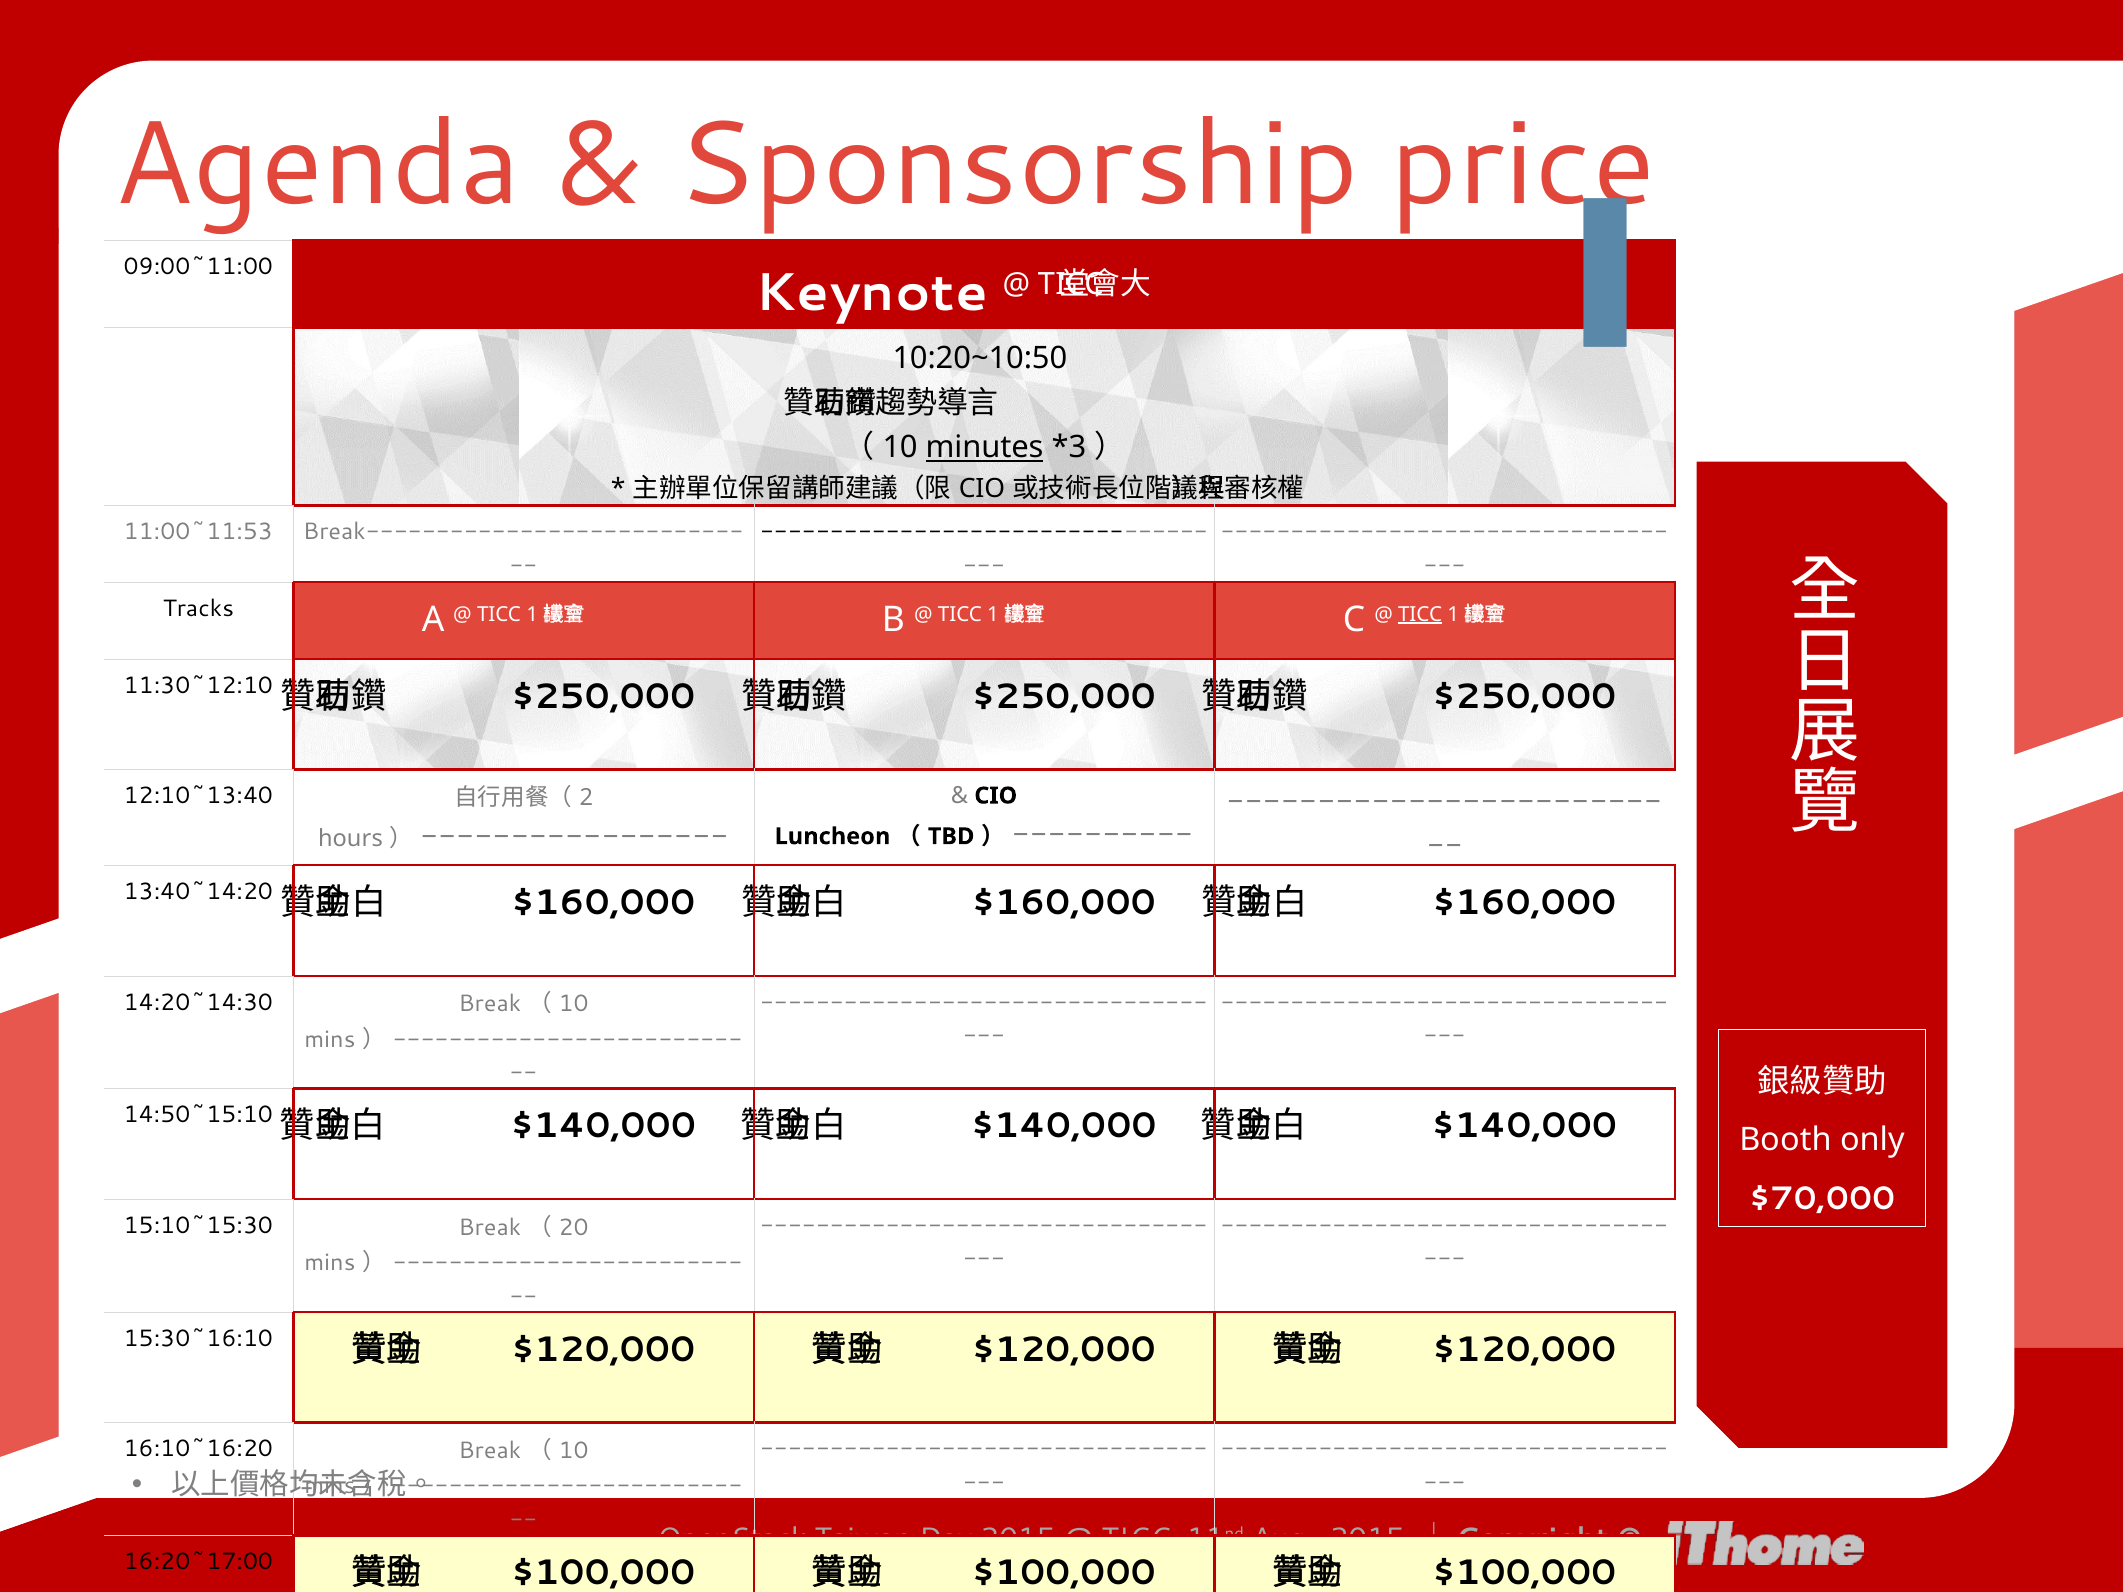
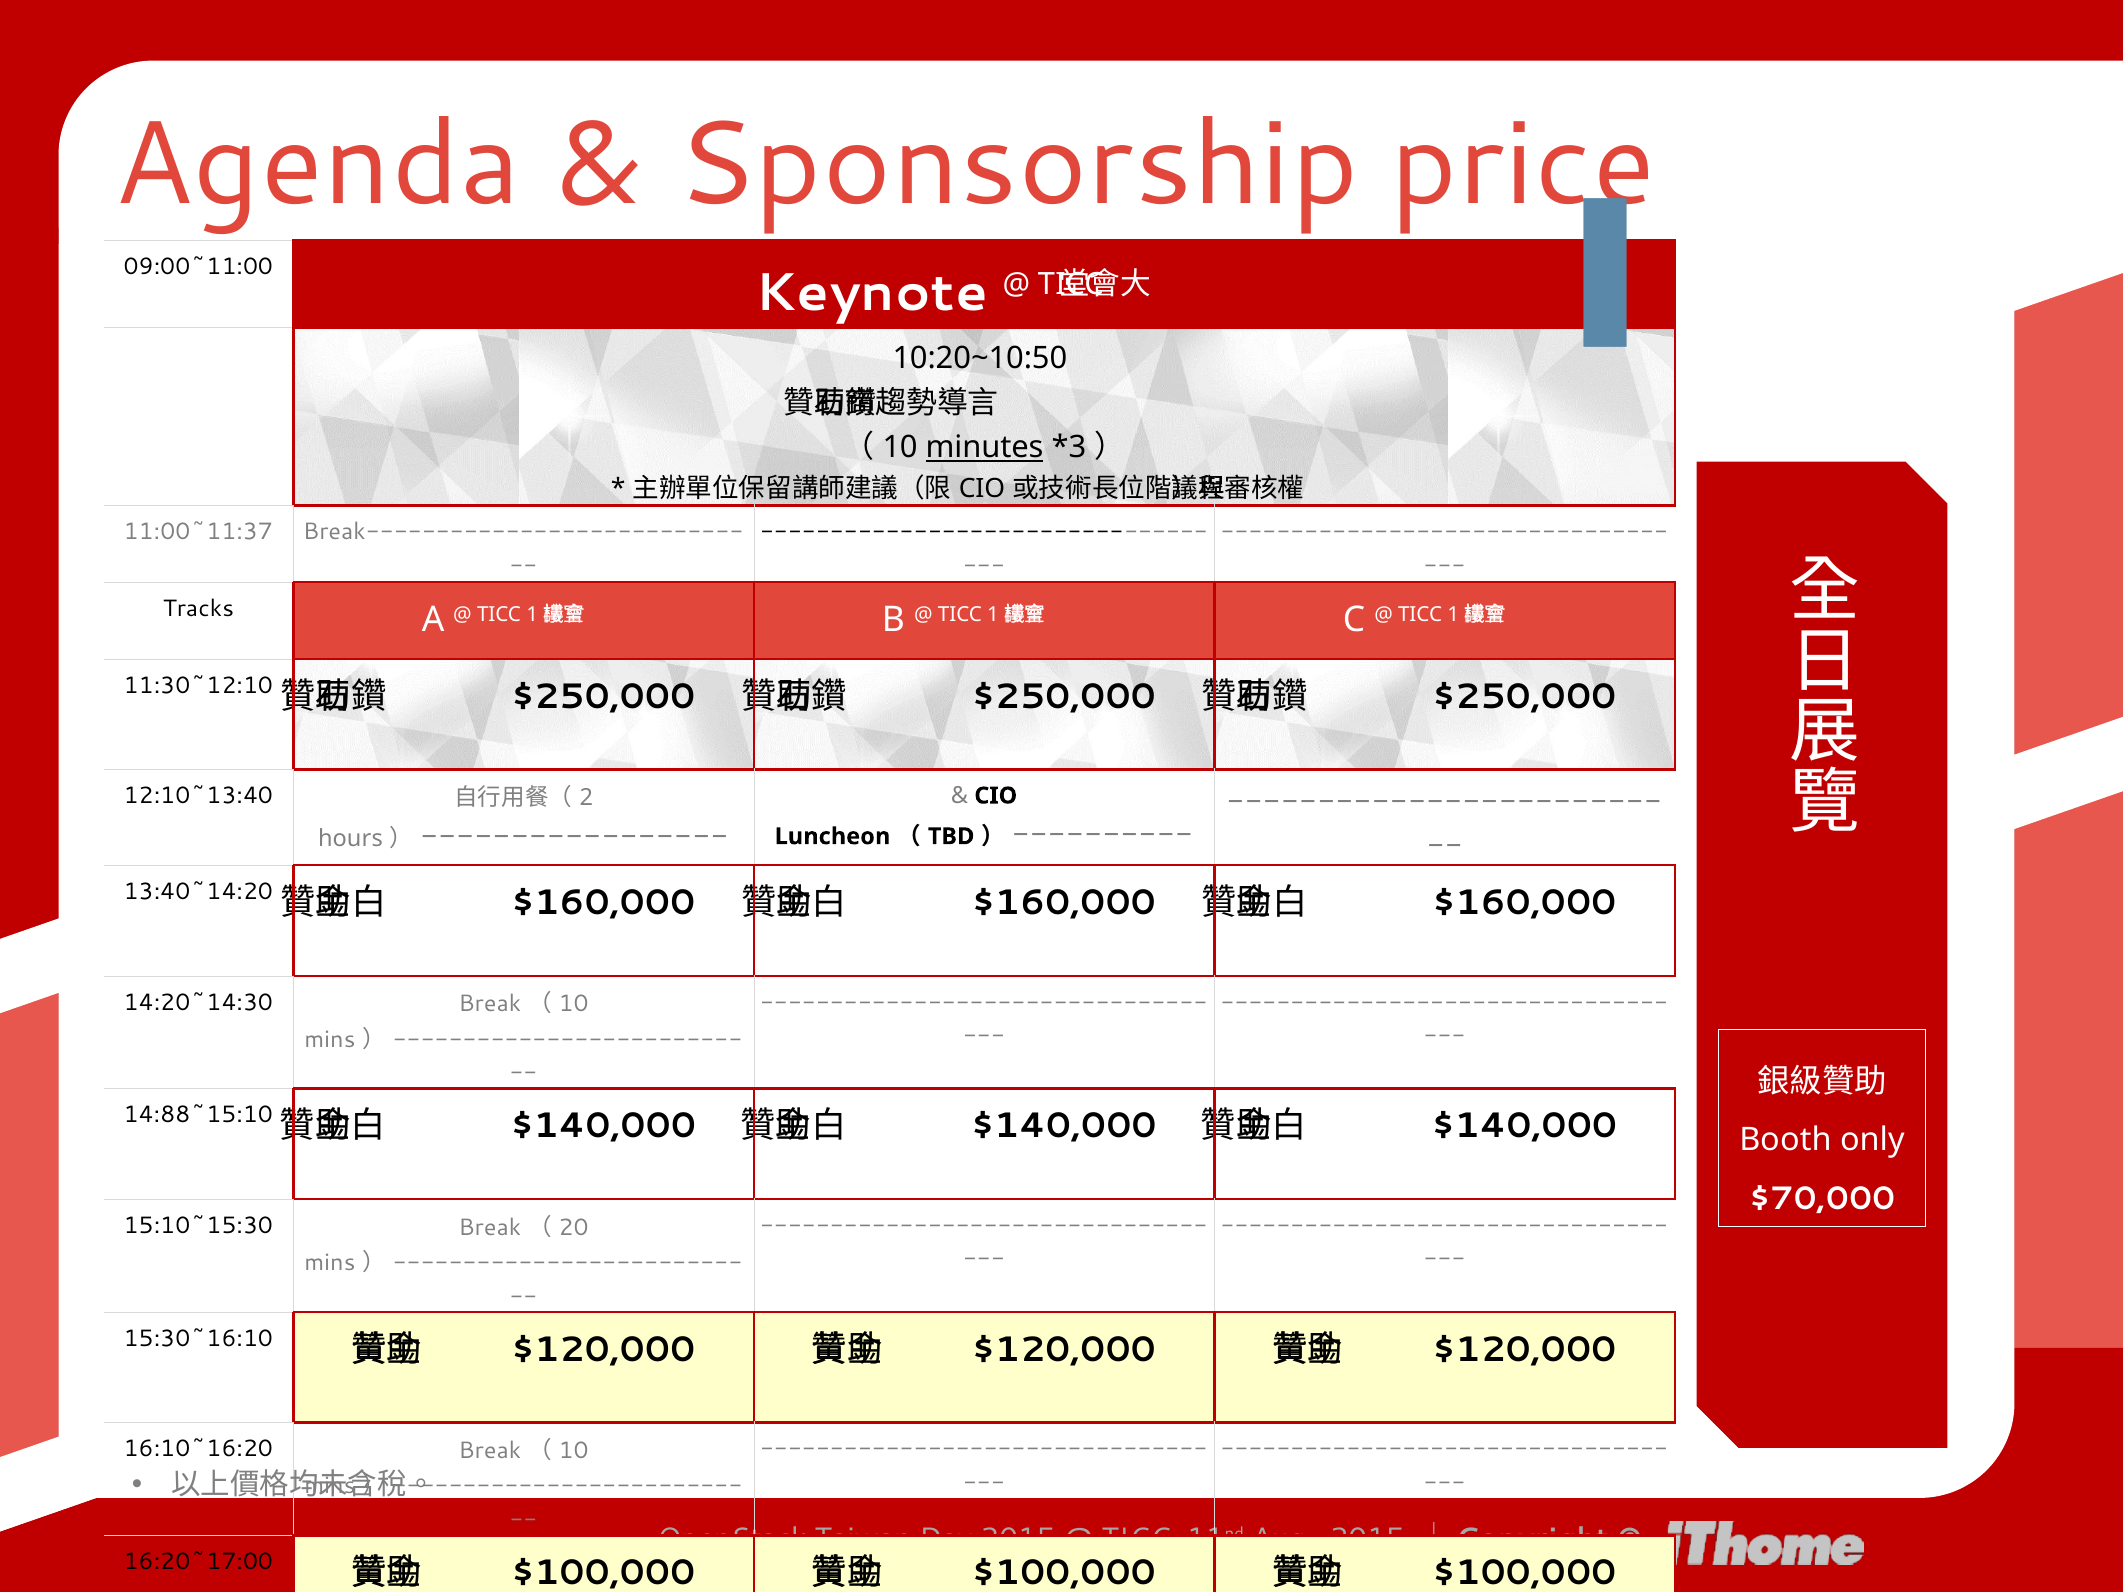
11:00~11:53: 11:00~11:53 -> 11:00~11:37 (198, 532)
TICC underline: present -> none (1420, 614)
14:50~15:10: 14:50~15:10 -> 14:88~15:10 (198, 1115)
